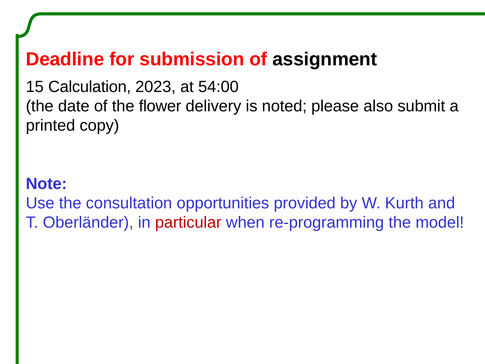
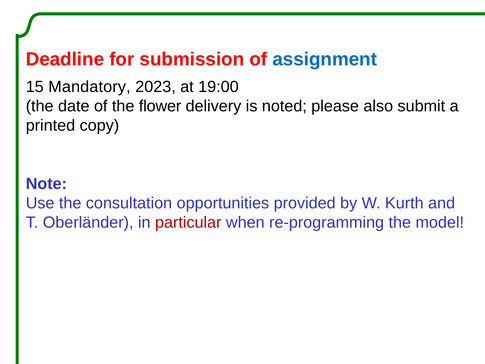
assignment colour: black -> blue (325, 59)
Calculation: Calculation -> Mandatory (89, 87)
54:00: 54:00 -> 19:00 (218, 87)
